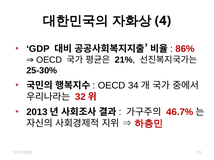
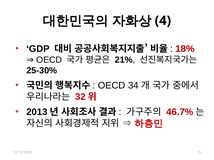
86%: 86% -> 18% (185, 49)
